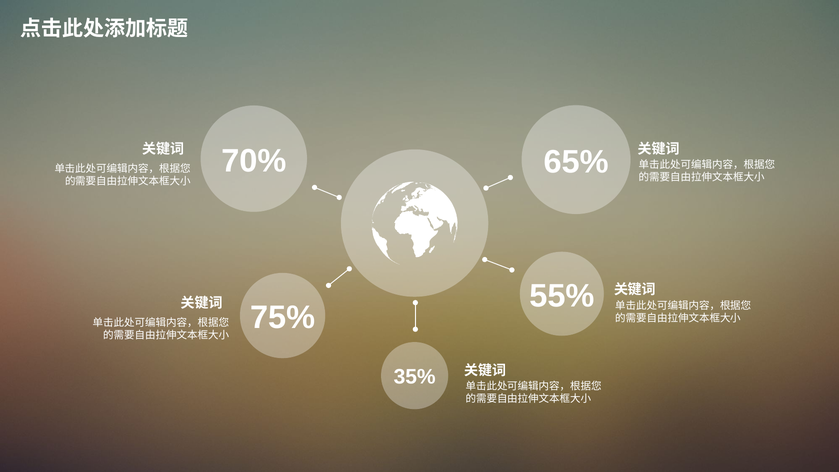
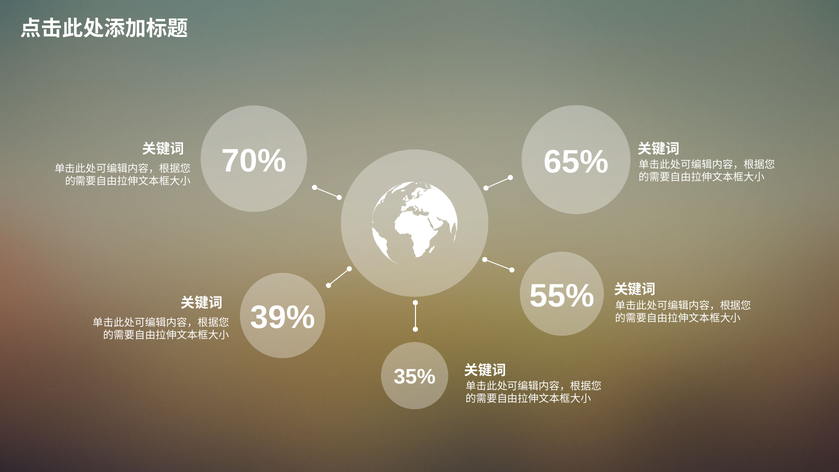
75%: 75% -> 39% (283, 318)
